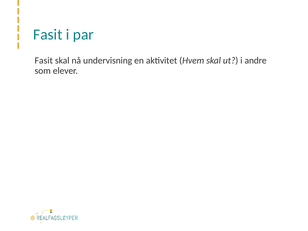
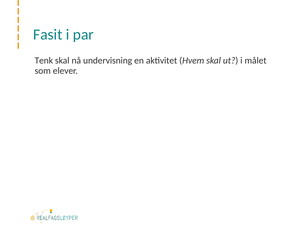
Fasit: Fasit -> Tenk (44, 61)
andre: andre -> målet (256, 61)
